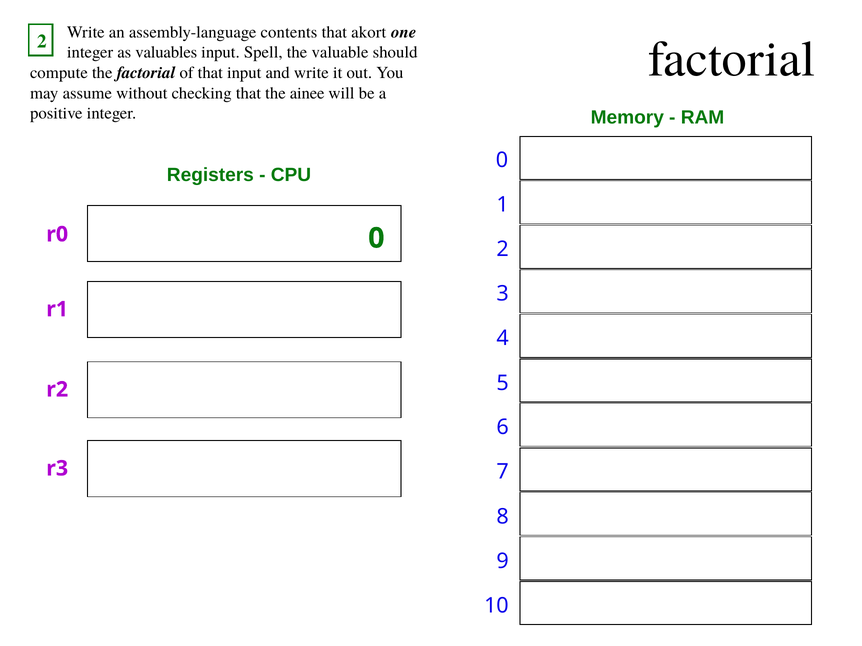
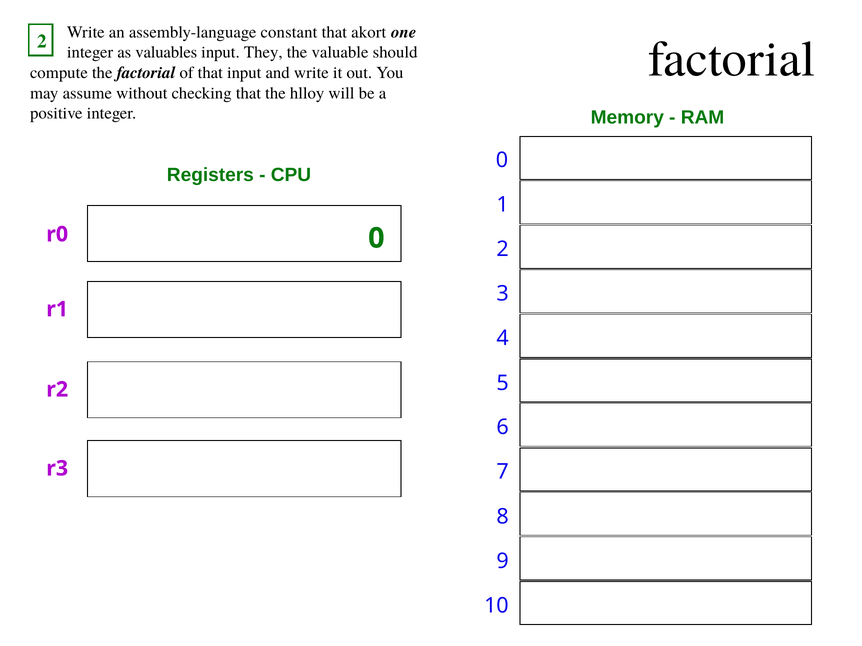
contents: contents -> constant (289, 32)
Spell: Spell -> They (263, 52)
ainee: ainee -> hlloy (307, 93)
